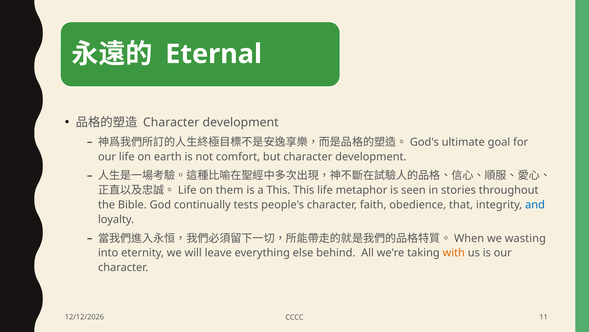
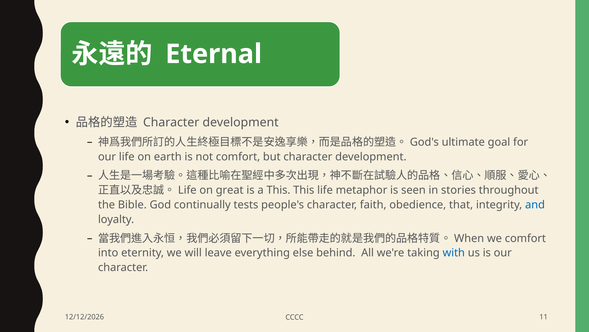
them: them -> great (230, 190)
we wasting: wasting -> comfort (525, 238)
with colour: orange -> blue (454, 252)
